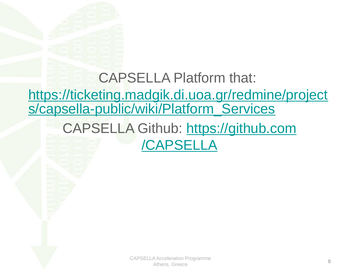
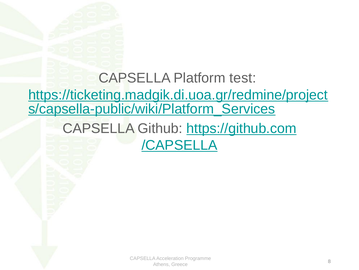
that: that -> test (243, 78)
